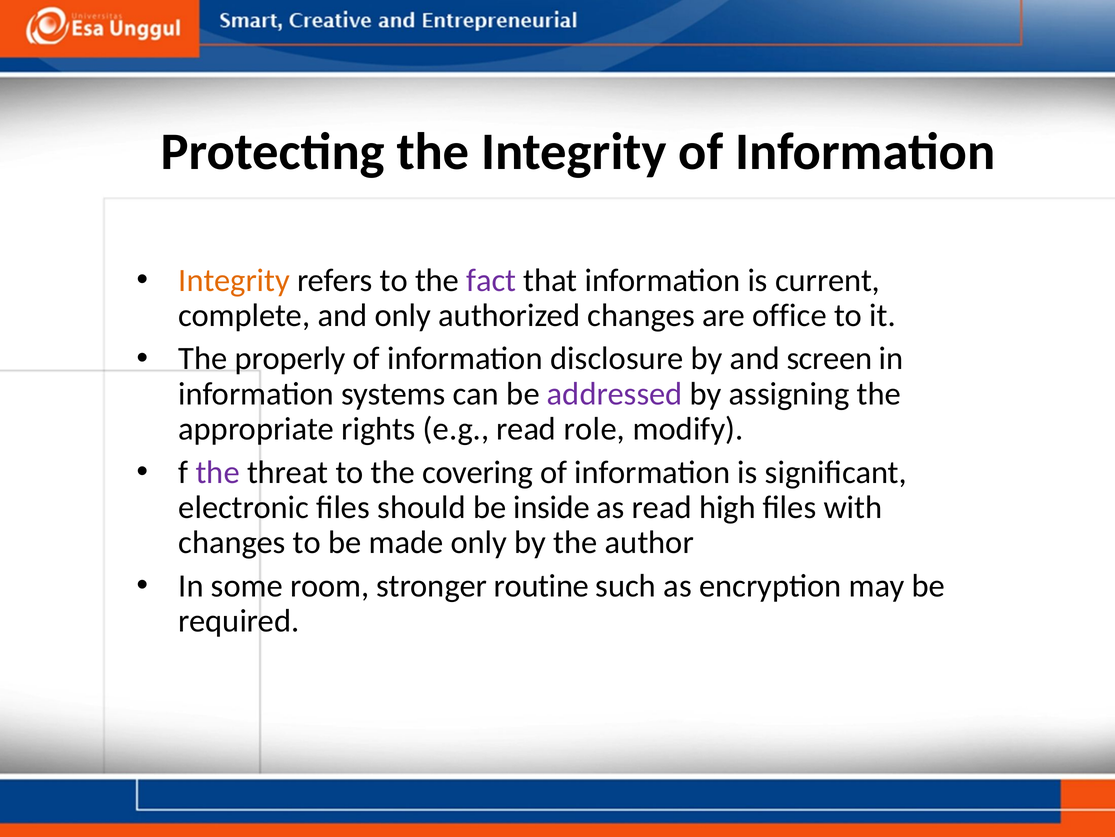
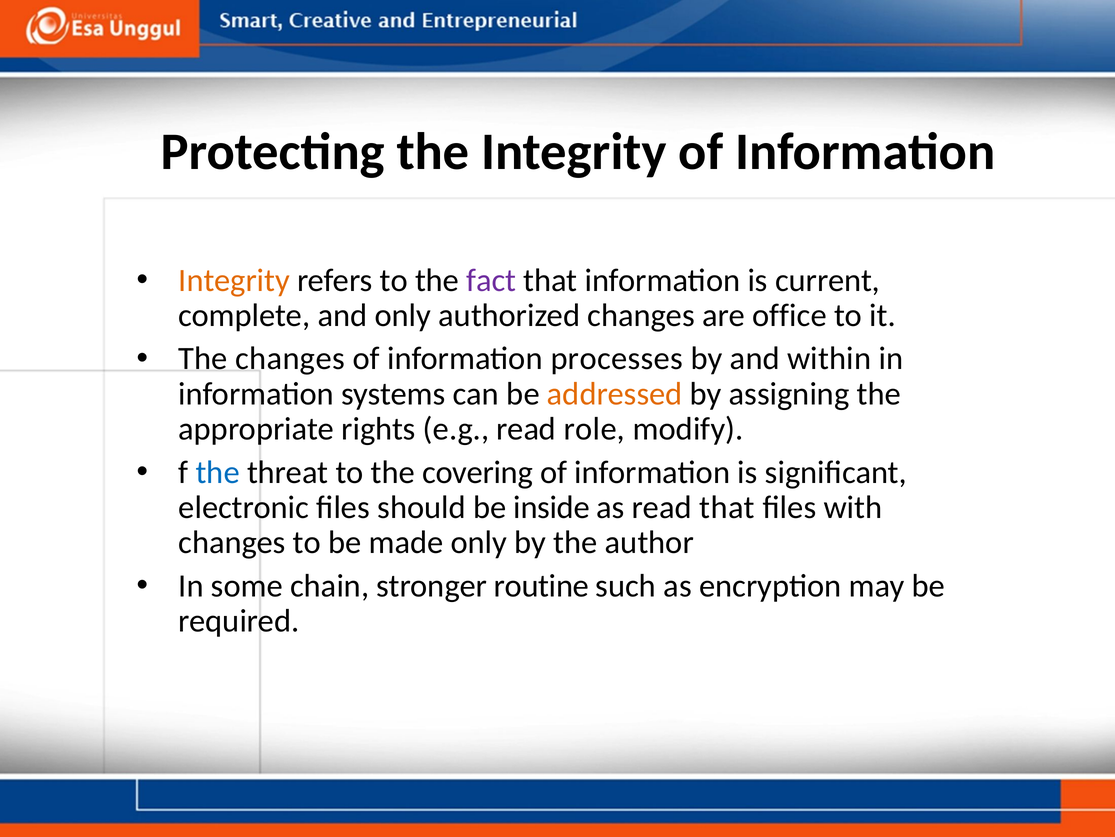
The properly: properly -> changes (290, 358)
disclosure: disclosure -> processes (617, 358)
screen: screen -> within (829, 358)
addressed colour: purple -> orange (615, 394)
the colour: purple -> blue (218, 472)
read high: high -> that (727, 507)
room: room -> chain (330, 585)
